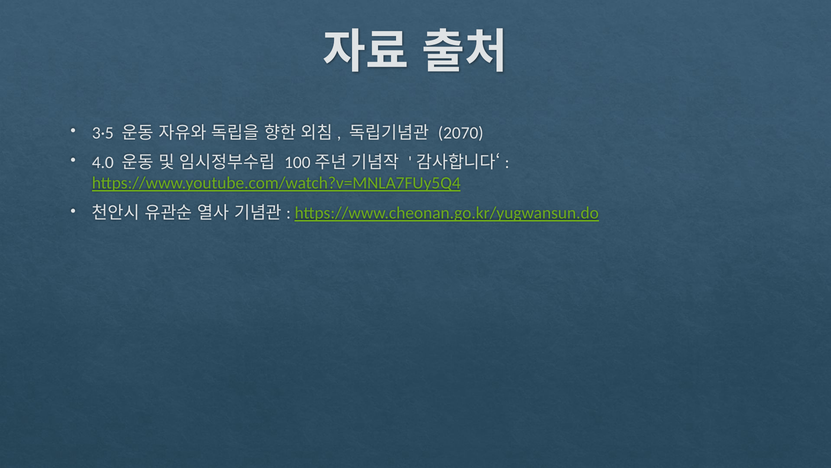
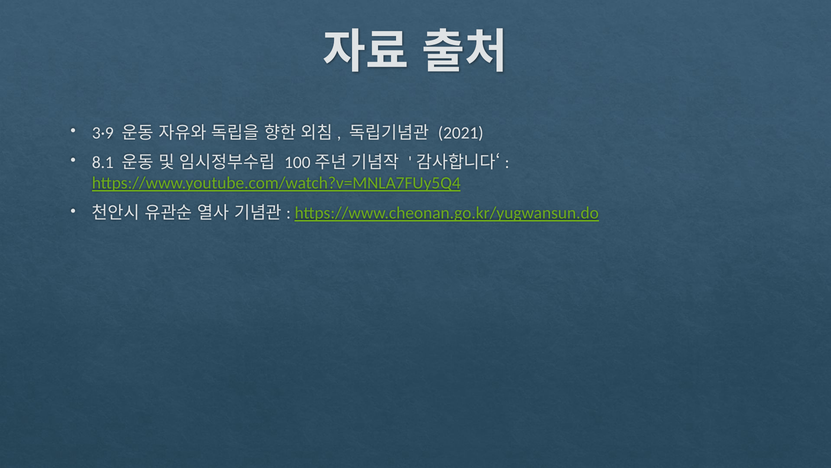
3·5: 3·5 -> 3·9 (103, 133)
2070: 2070 -> 2021 (461, 133)
4.0: 4.0 -> 8.1 (103, 162)
